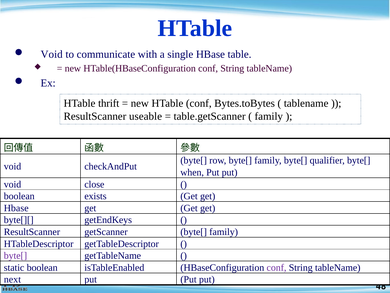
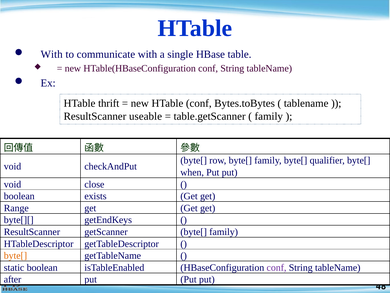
Void: Void -> With (52, 54)
Hbase: Hbase -> Range (16, 208)
byte[ colour: purple -> orange (15, 255)
next: next -> after (13, 279)
